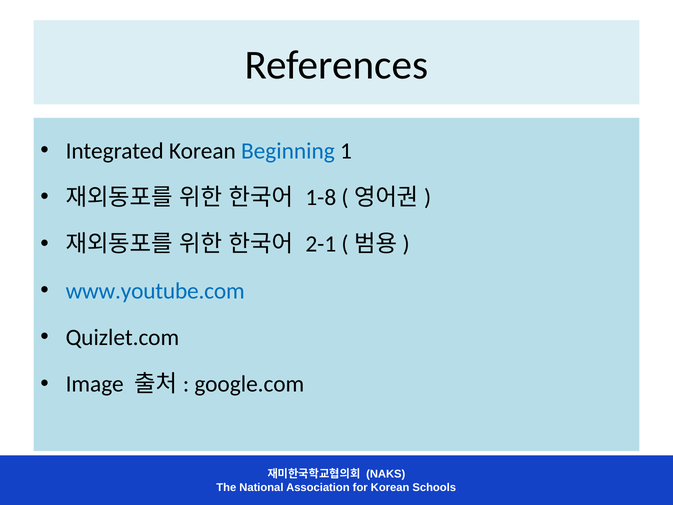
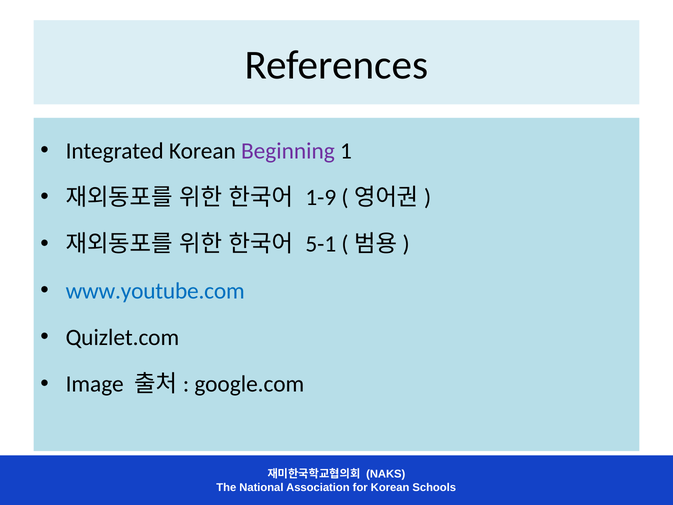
Beginning colour: blue -> purple (288, 151)
1-8: 1-8 -> 1-9 (321, 197)
2-1: 2-1 -> 5-1 (321, 244)
